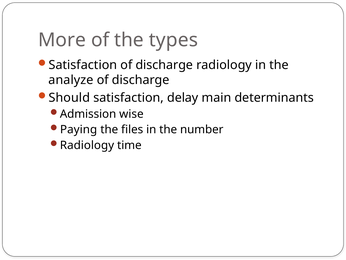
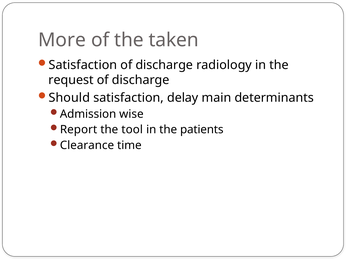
types: types -> taken (174, 40)
analyze: analyze -> request (71, 80)
Paying: Paying -> Report (79, 129)
files: files -> tool (132, 129)
number: number -> patients (202, 129)
Radiology: Radiology -> Clearance (87, 145)
